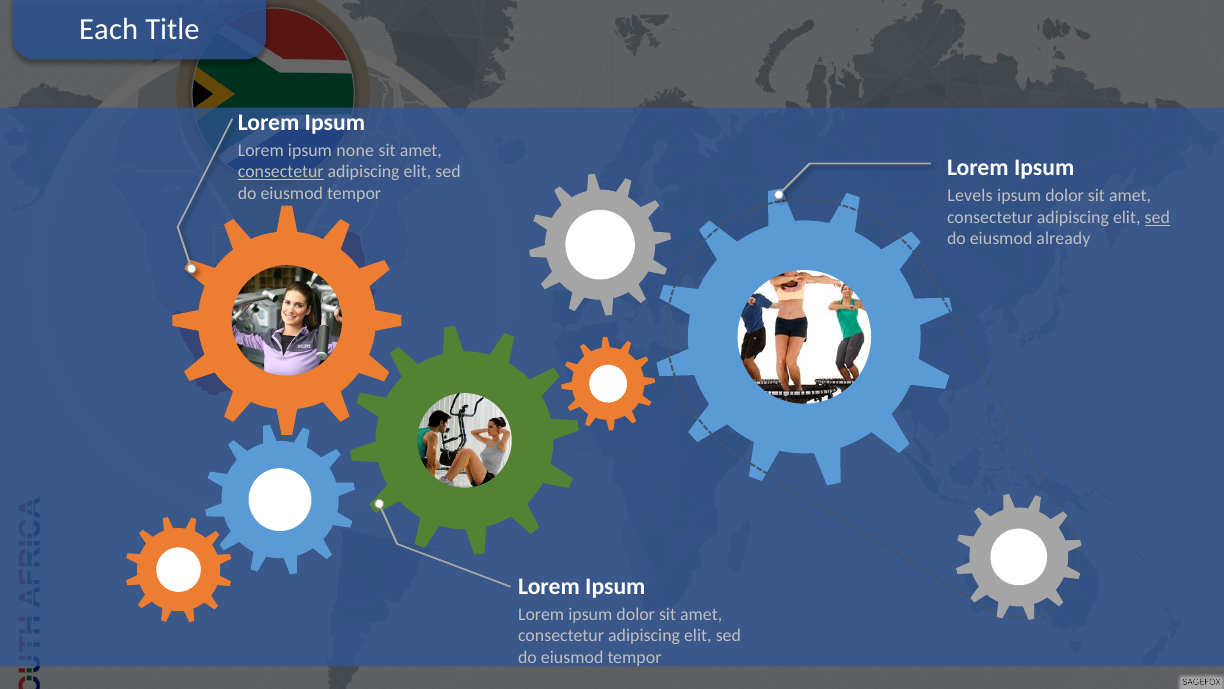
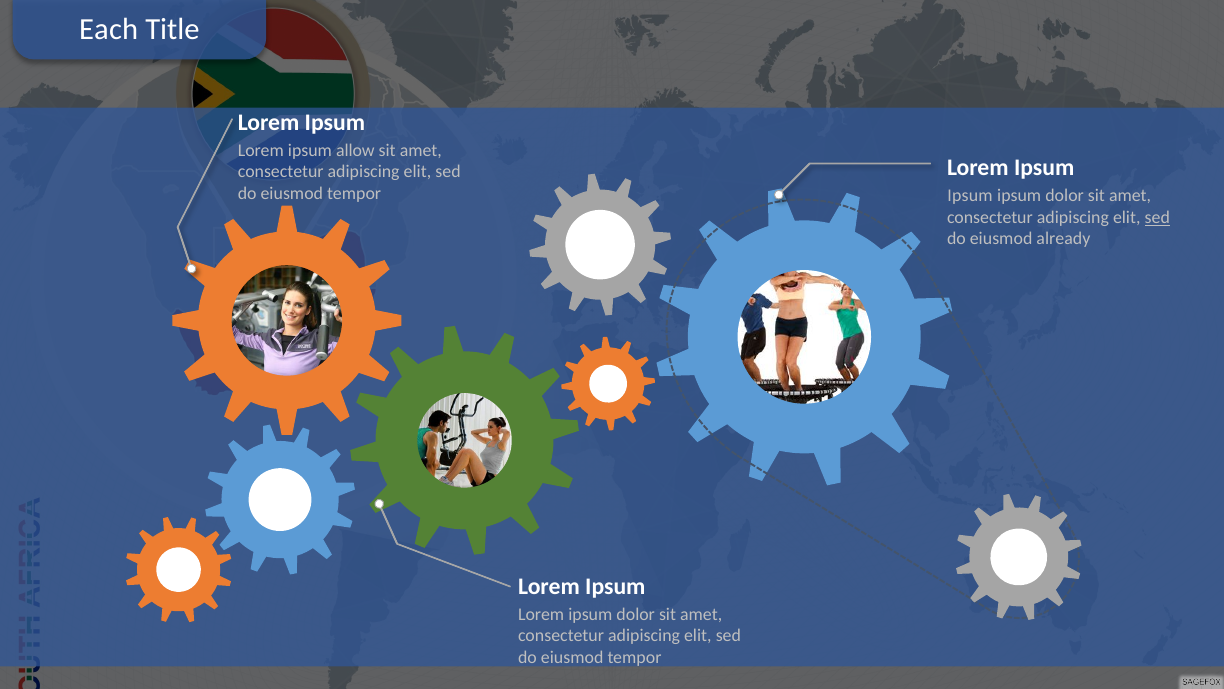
none: none -> allow (355, 150)
consectetur underline: present -> none (281, 172)
Levels: Levels -> Ipsum (970, 196)
